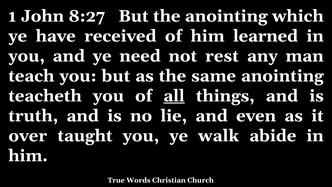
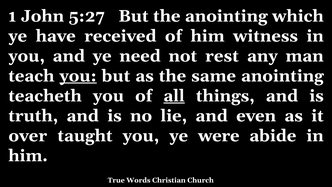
8:27: 8:27 -> 5:27 (87, 16)
learned: learned -> witness (265, 36)
you underline: none -> present (78, 76)
walk: walk -> were (219, 136)
